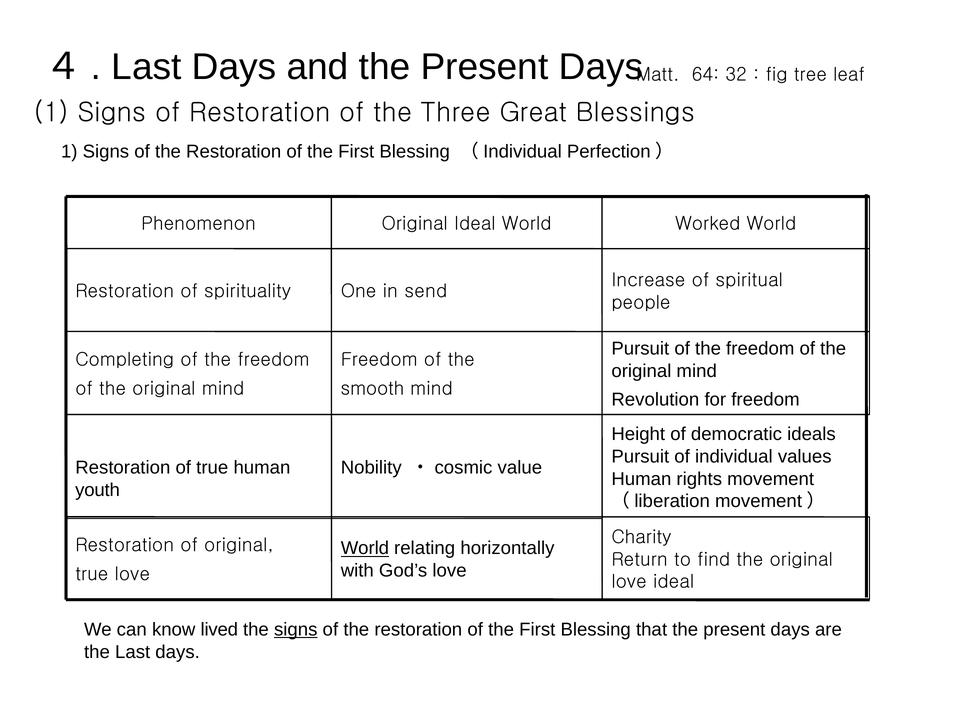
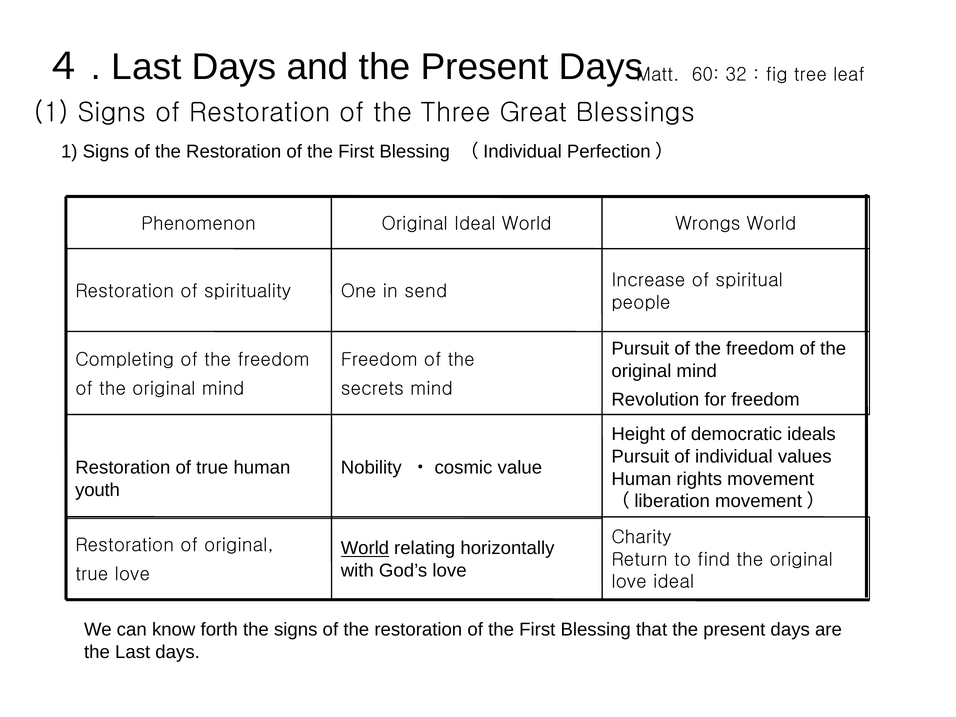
64: 64 -> 60 (706, 75)
Worked: Worked -> Wrongs (708, 224)
smooth: smooth -> secrets (372, 389)
lived: lived -> forth (219, 630)
signs underline: present -> none (296, 630)
